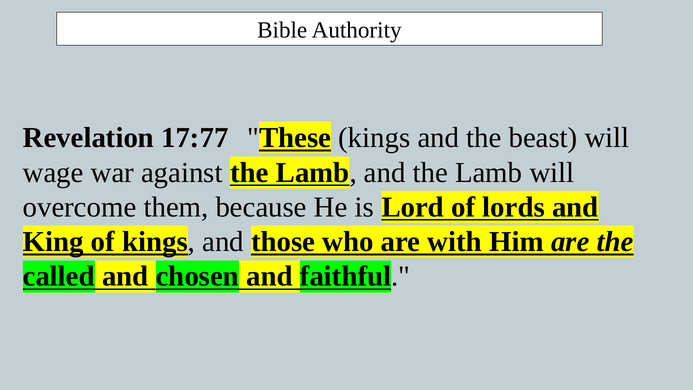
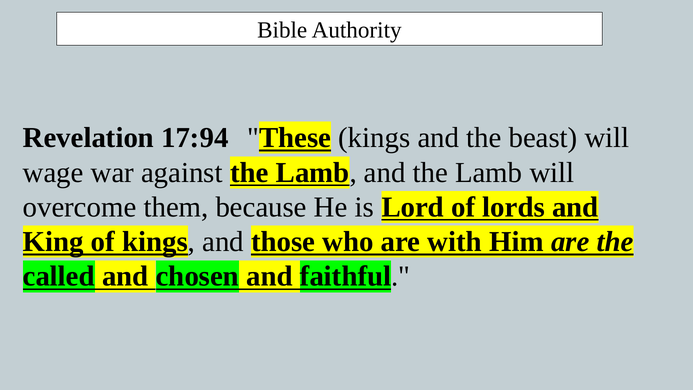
17:77: 17:77 -> 17:94 (195, 138)
